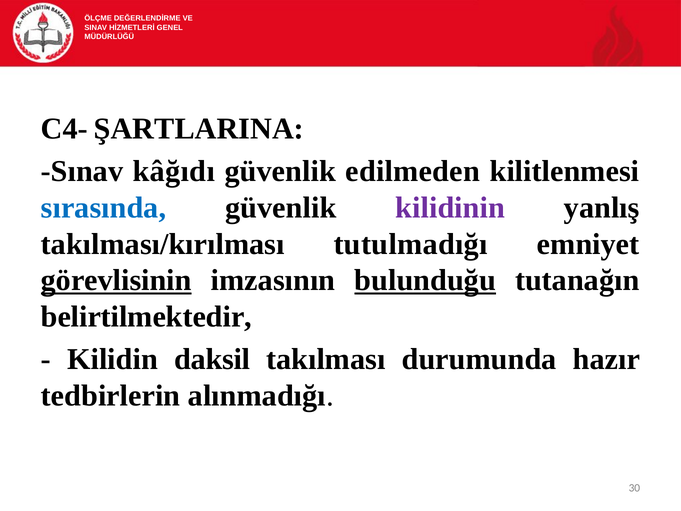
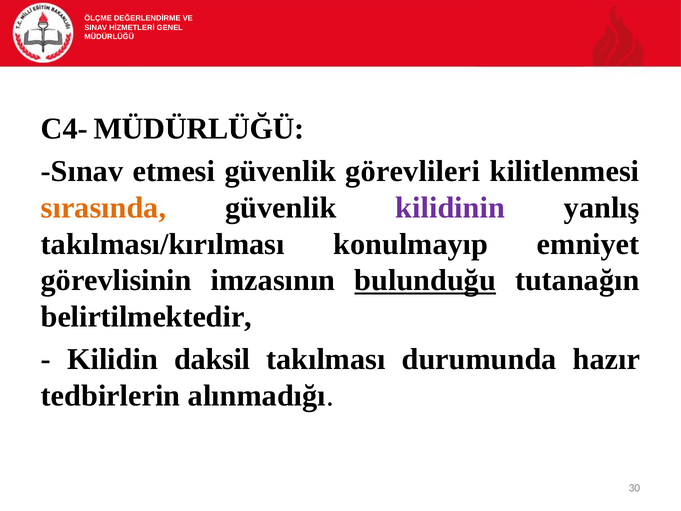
C4- ŞARTLARINA: ŞARTLARINA -> MÜDÜRLÜĞÜ (199, 129)
kâğıdı: kâğıdı -> etmesi (174, 171)
edilmeden: edilmeden -> görevlileri (413, 171)
sırasında colour: blue -> orange (103, 208)
tutulmadığı: tutulmadığı -> konulmayıp (411, 244)
görevlisinin underline: present -> none (116, 280)
